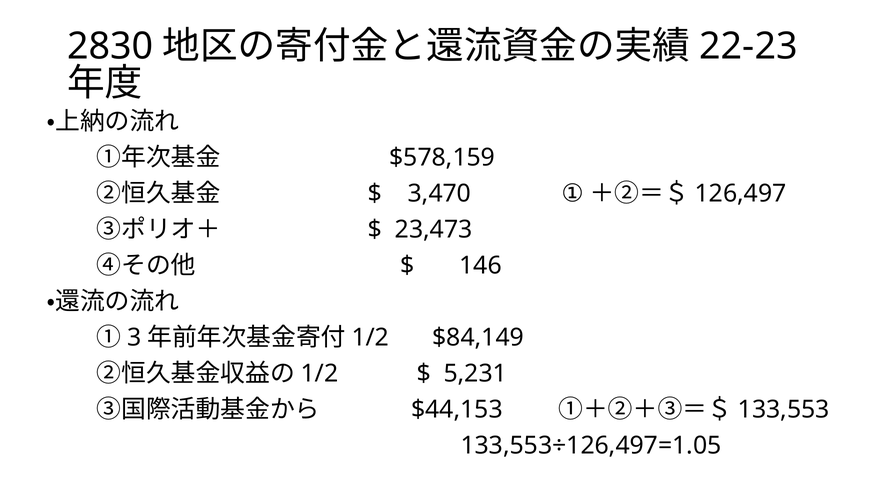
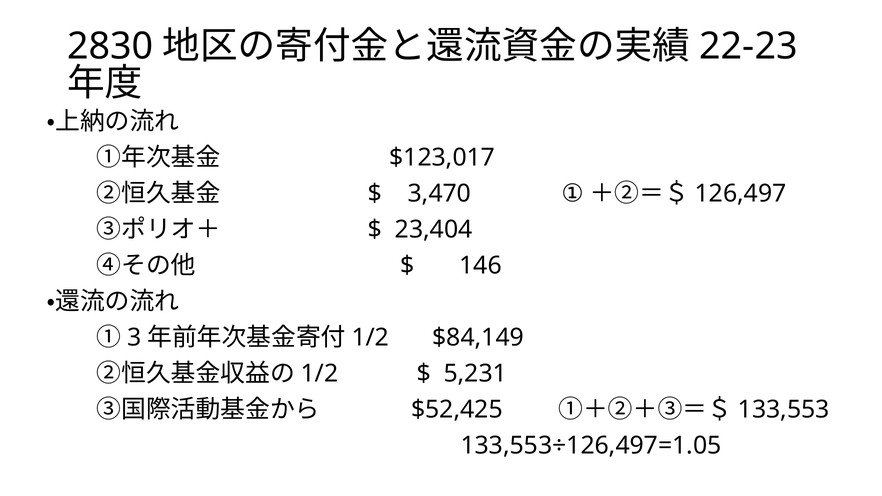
$578,159: $578,159 -> $123,017 (442, 158)
23,473: 23,473 -> 23,404 (434, 230)
$44,153: $44,153 -> $52,425 (457, 410)
